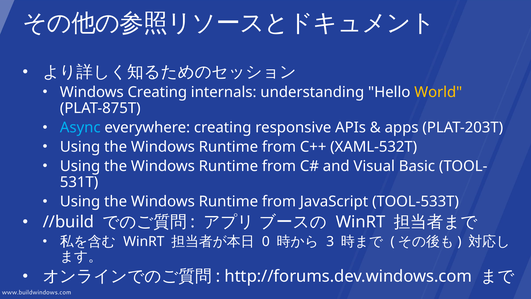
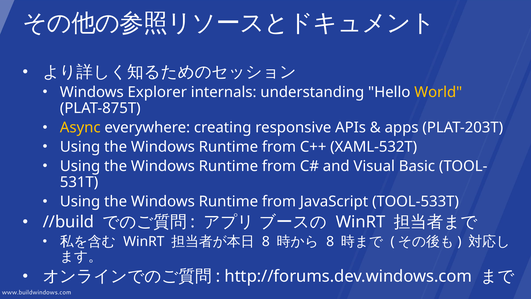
Windows Creating: Creating -> Explorer (157, 92)
Async colour: light blue -> yellow (80, 128)
0: 0 -> 8 (266, 241)
3: 3 -> 8 (330, 241)
